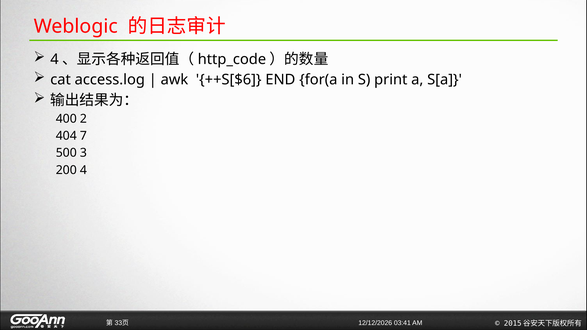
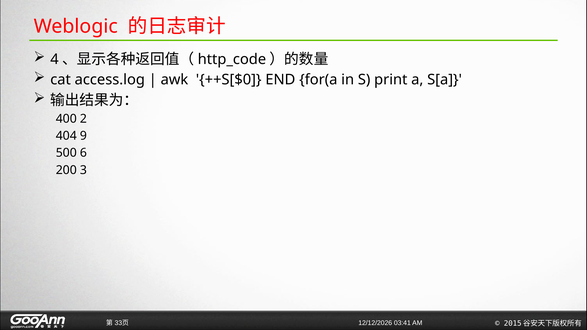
++S[$6: ++S[$6 -> ++S[$0 (229, 80)
7: 7 -> 9 (83, 136)
3: 3 -> 6 (83, 153)
200 4: 4 -> 3 (83, 170)
